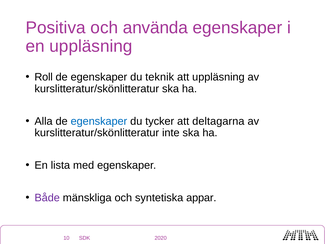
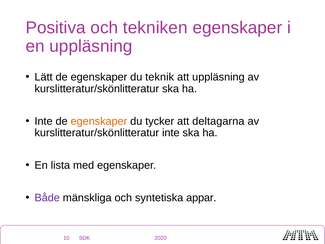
använda: använda -> tekniken (155, 28)
Roll: Roll -> Lätt (44, 77)
Alla: Alla -> Inte (44, 121)
egenskaper colour: blue -> orange (99, 121)
